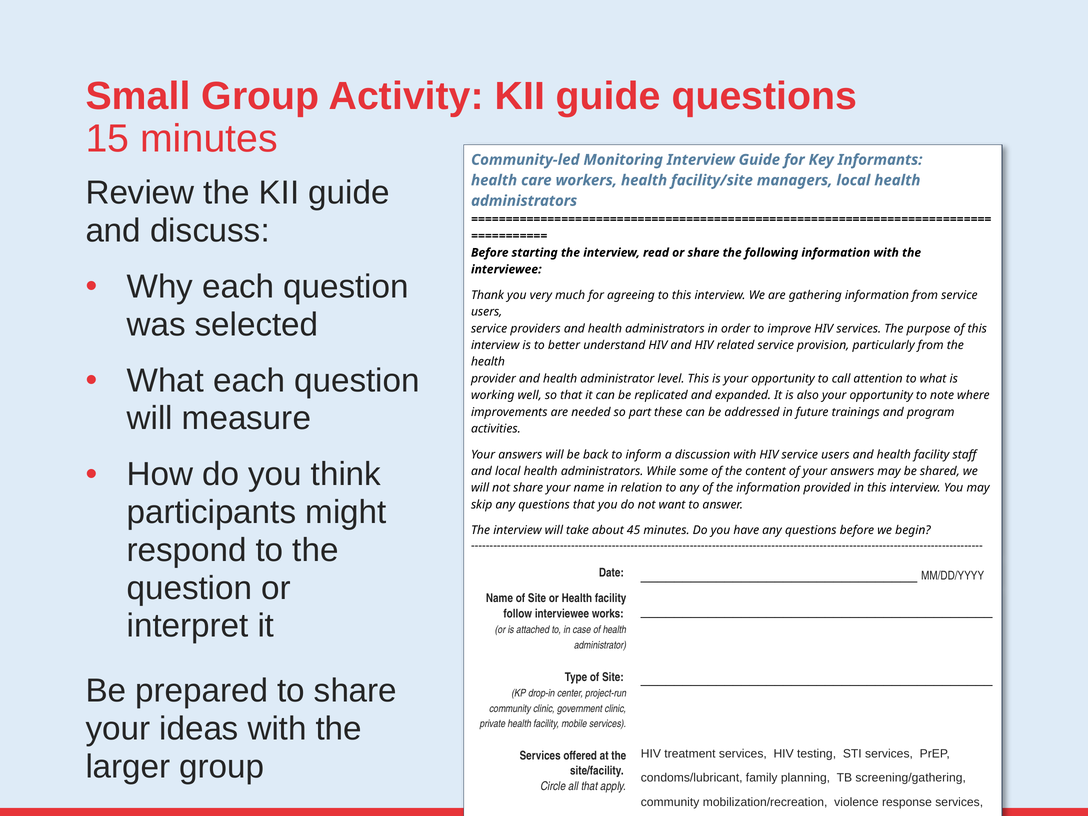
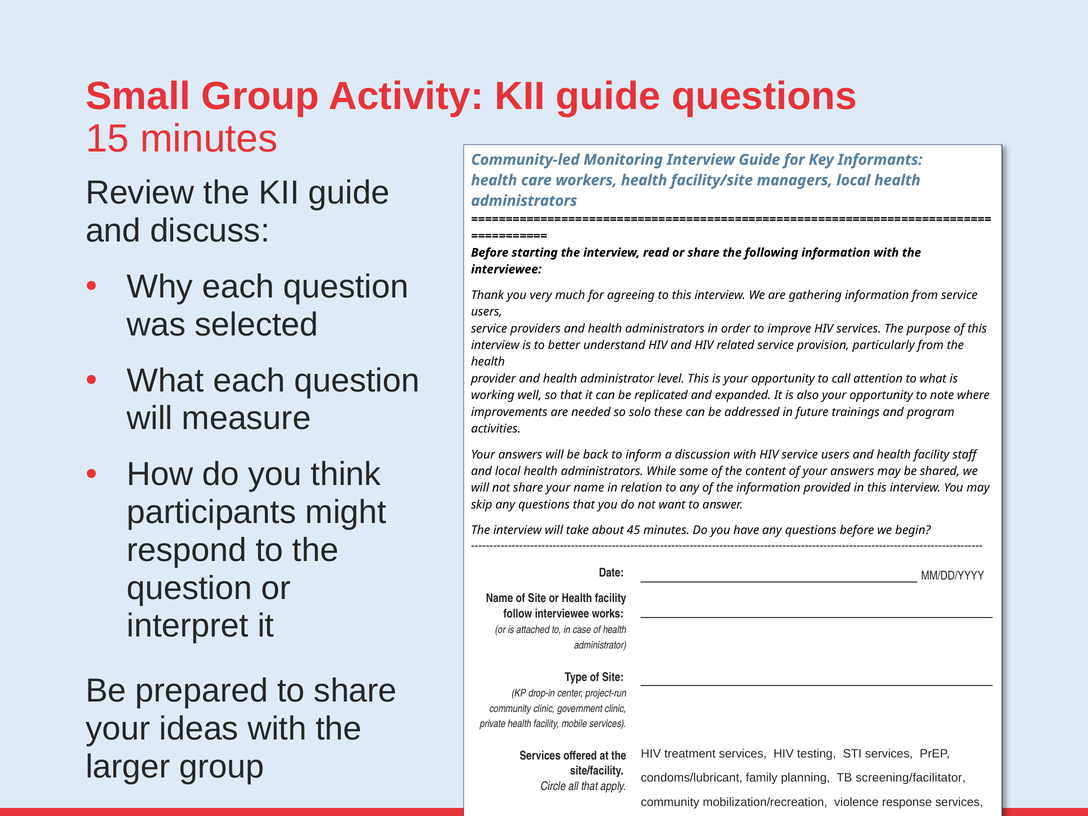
part: part -> solo (640, 412)
screening/gathering: screening/gathering -> screening/facilitator (911, 778)
